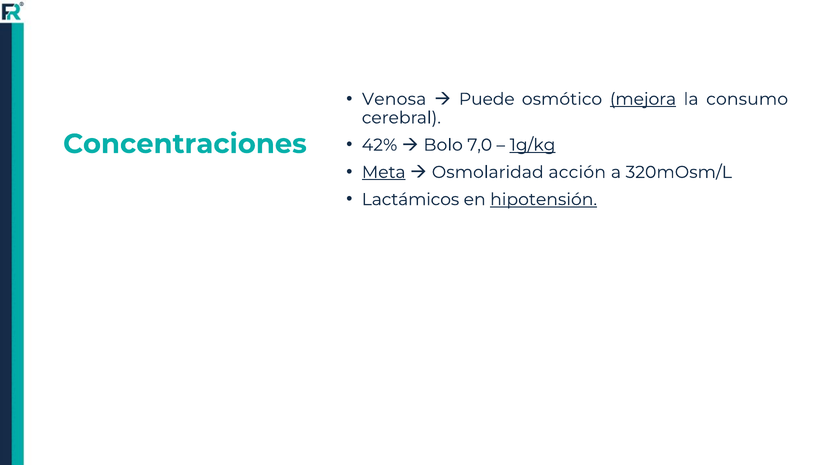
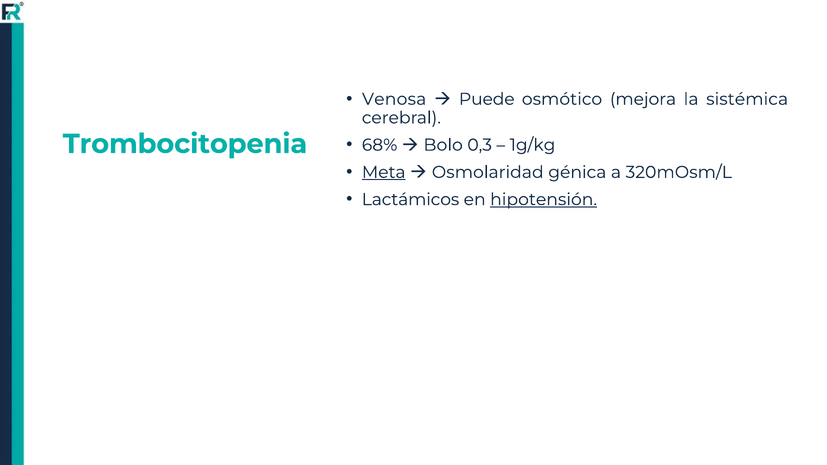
mejora underline: present -> none (643, 99)
consumo: consumo -> sistémica (747, 99)
42%: 42% -> 68% (380, 145)
7,0: 7,0 -> 0,3 (480, 145)
1g/kg underline: present -> none (533, 145)
Concentraciones: Concentraciones -> Trombocitopenia (185, 144)
acción: acción -> génica (577, 172)
